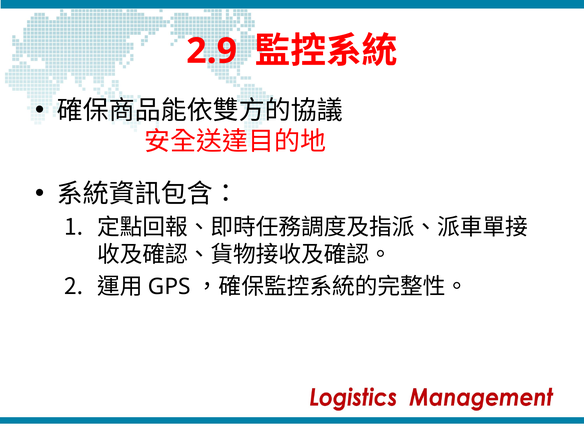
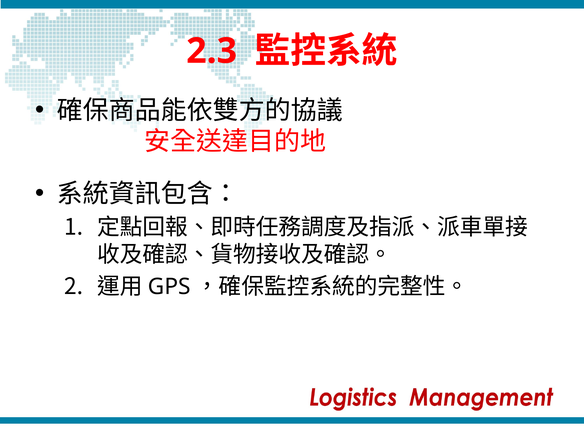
2.9: 2.9 -> 2.3 (212, 51)
